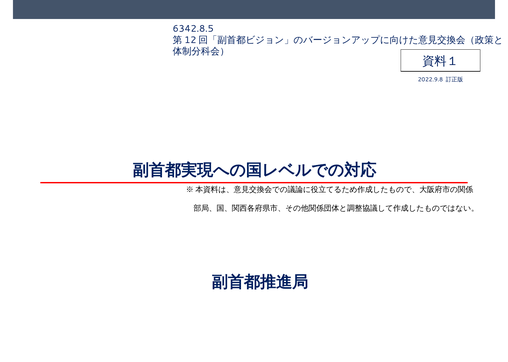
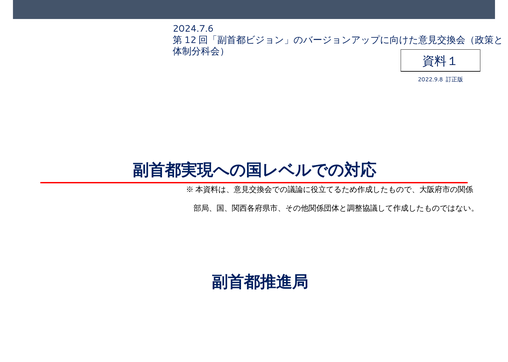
6342.8.5: 6342.8.5 -> 2024.7.6 (193, 29)
